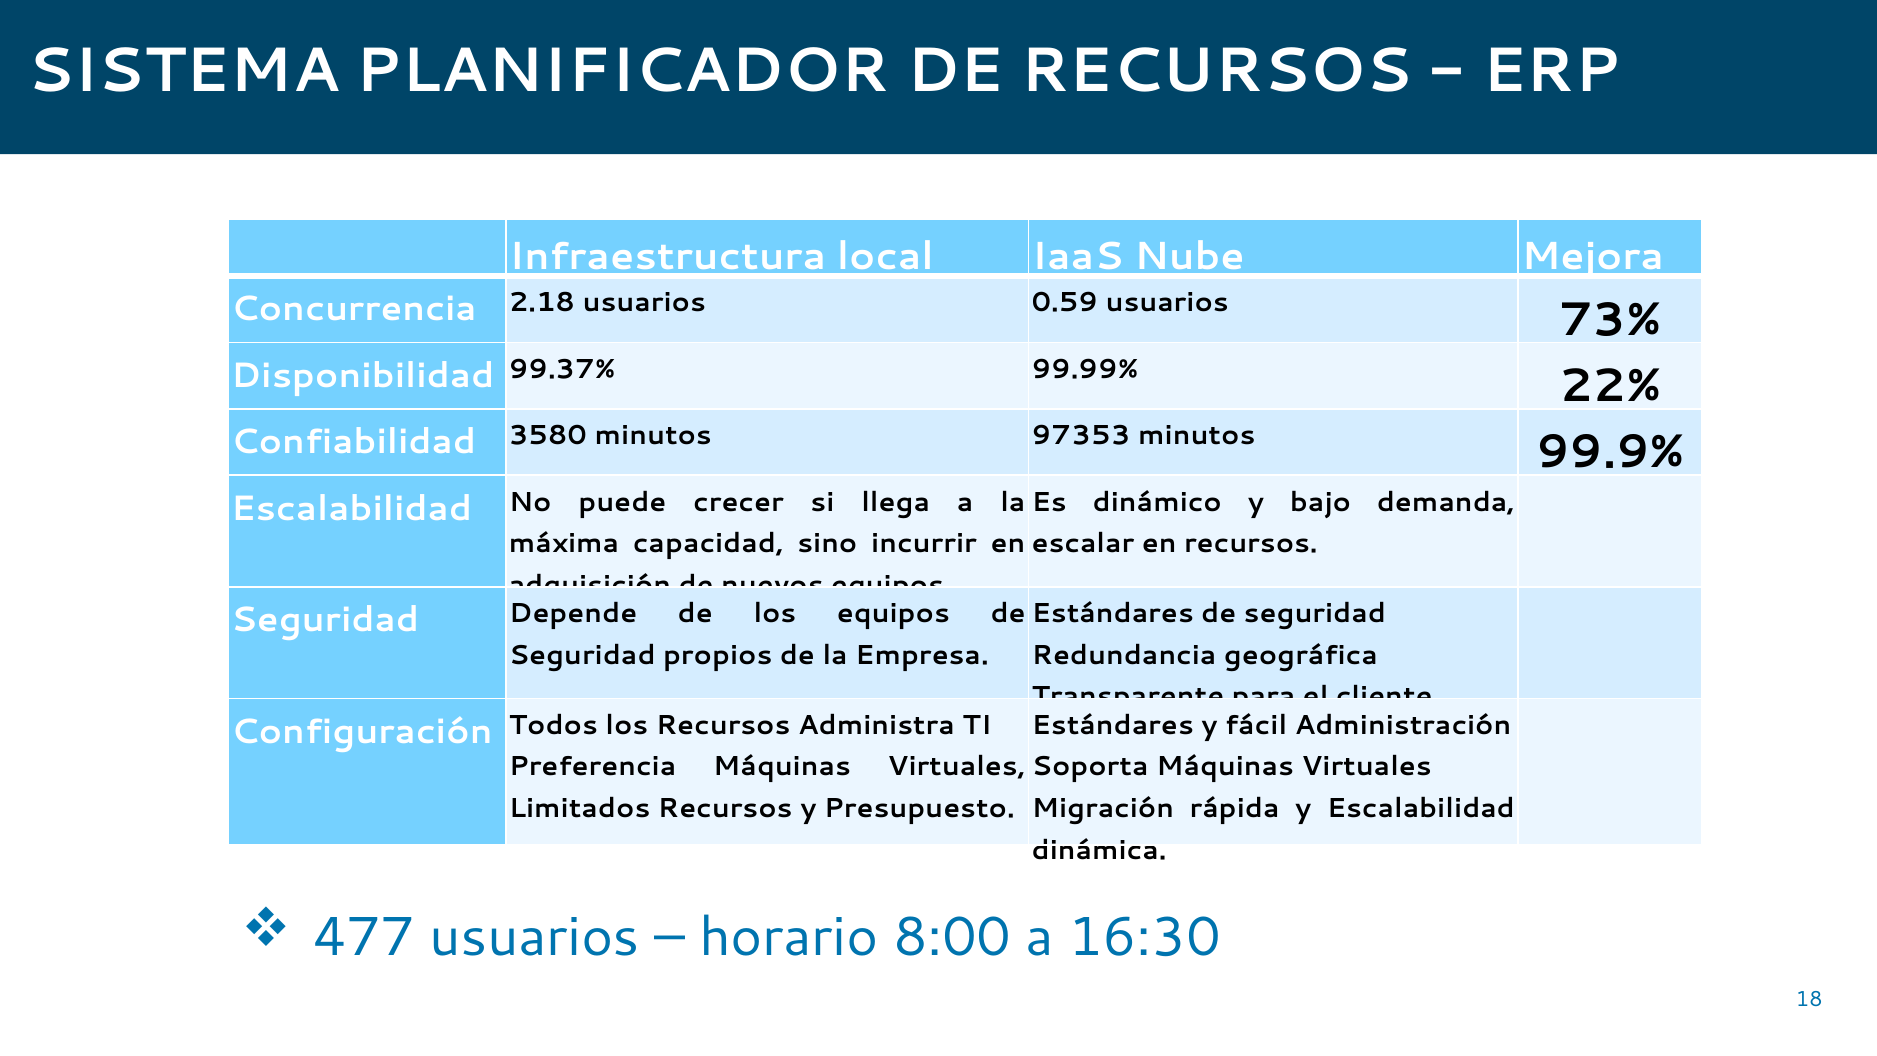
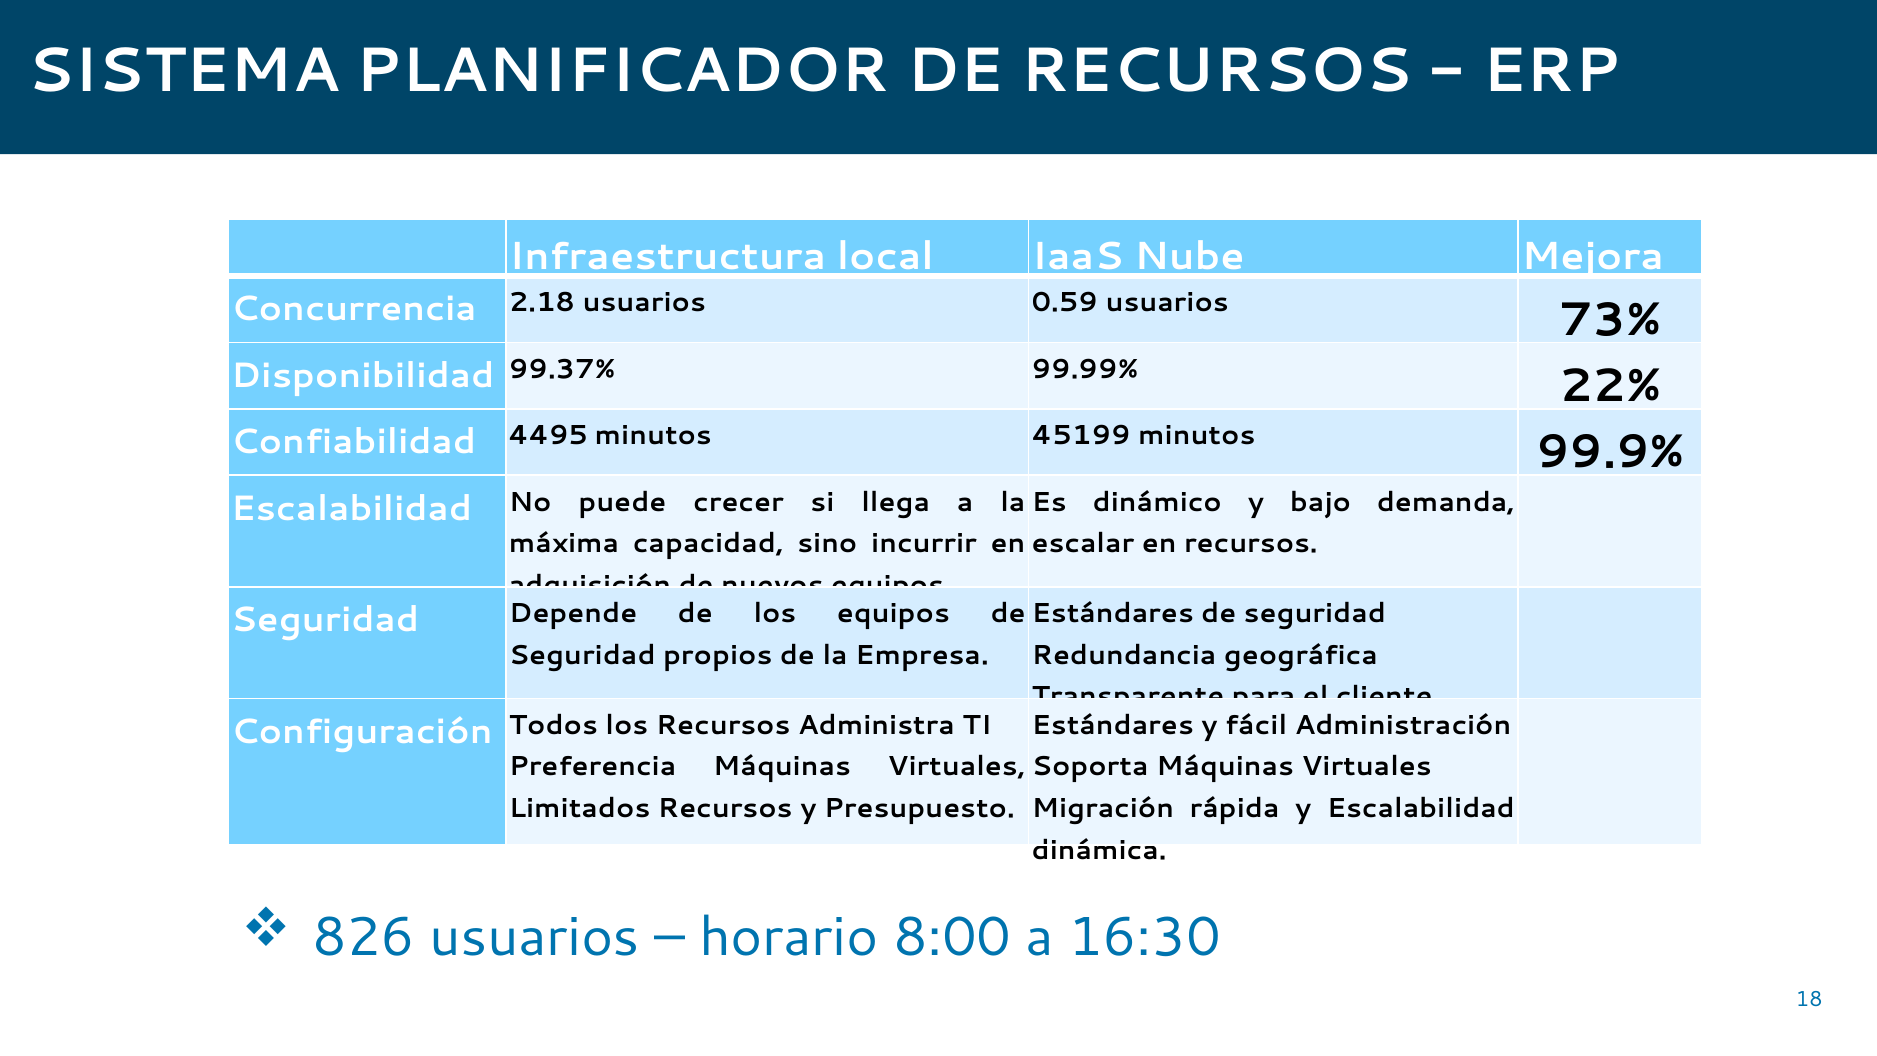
3580: 3580 -> 4495 (548, 436)
97353: 97353 -> 45199 (1081, 436)
477: 477 -> 826 (364, 937)
